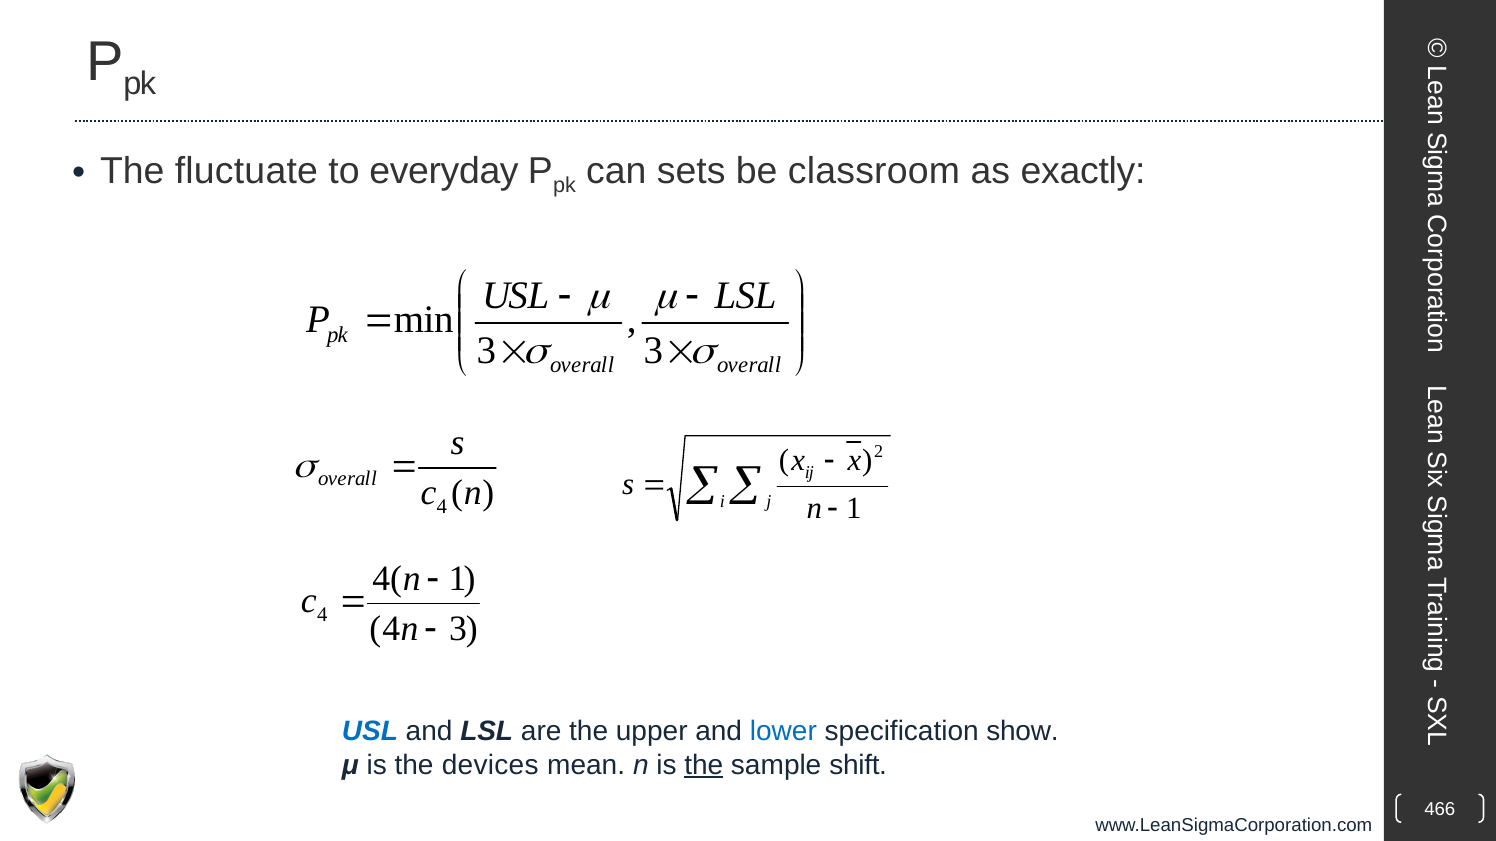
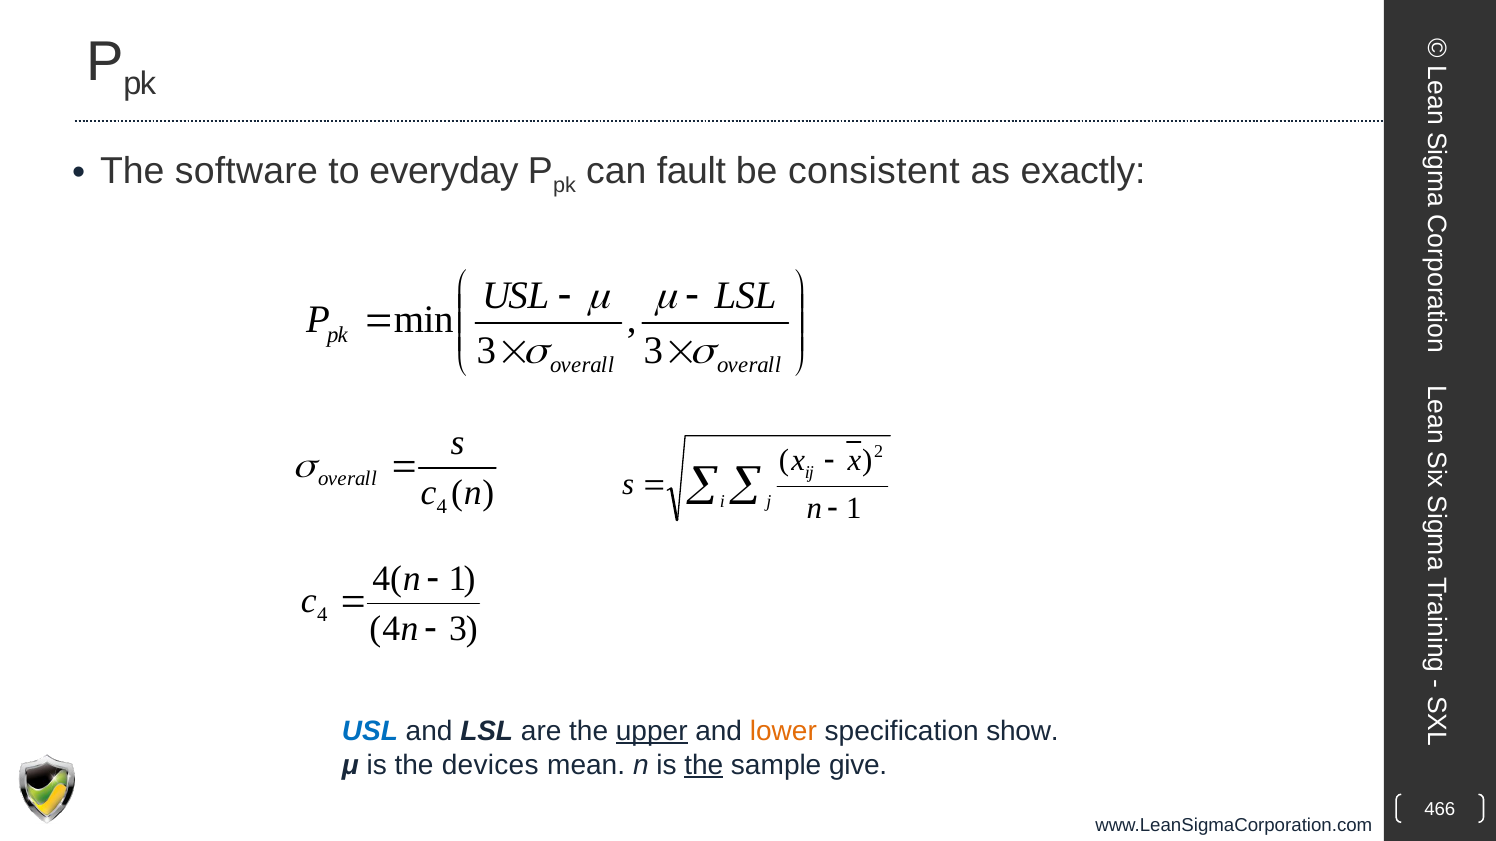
fluctuate: fluctuate -> software (246, 171)
sets: sets -> fault (691, 171)
classroom: classroom -> consistent (874, 171)
upper underline: none -> present (652, 732)
lower colour: blue -> orange (783, 732)
shift: shift -> give (858, 765)
